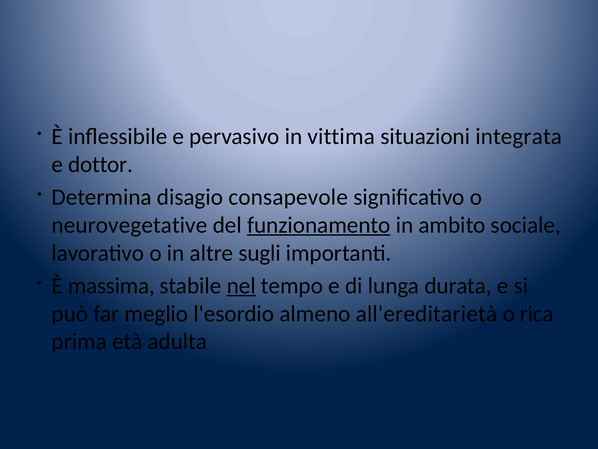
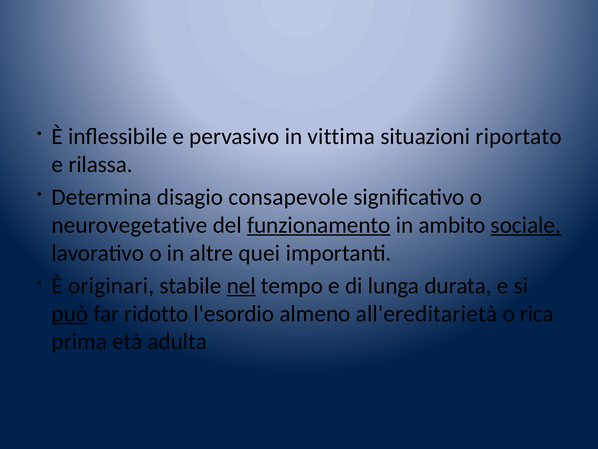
integrata: integrata -> riportato (519, 136)
dottor: dottor -> rilassa (101, 164)
sociale underline: none -> present (526, 225)
sugli: sugli -> quei (259, 253)
massima: massima -> originari (111, 285)
può underline: none -> present (70, 313)
meglio: meglio -> ridotto (156, 313)
